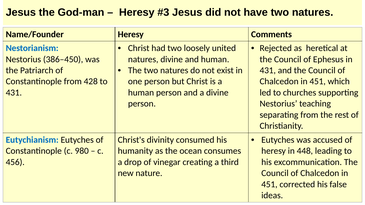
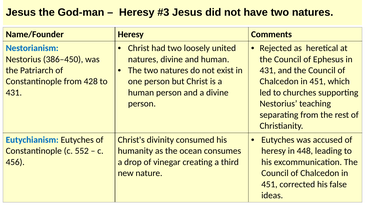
980: 980 -> 552 (82, 151)
